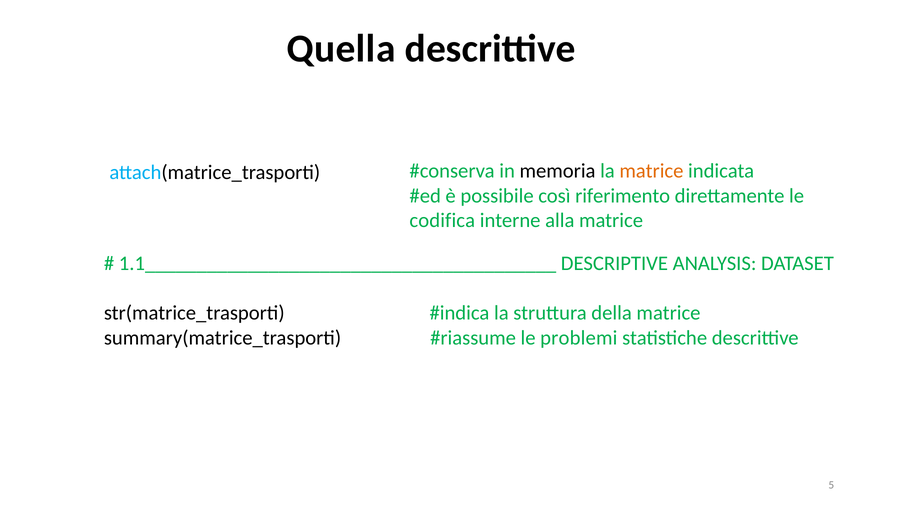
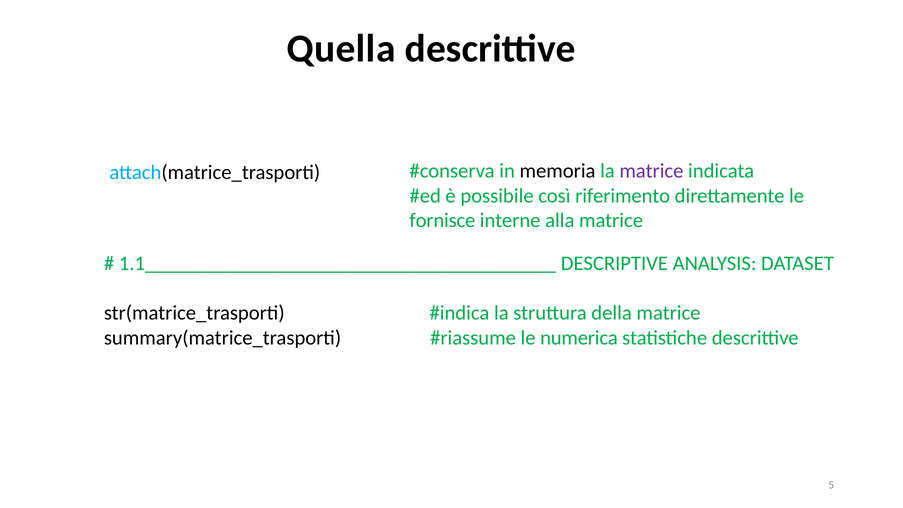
matrice colour: orange -> purple (651, 171)
codifica: codifica -> fornisce (442, 221)
problemi: problemi -> numerica (579, 338)
